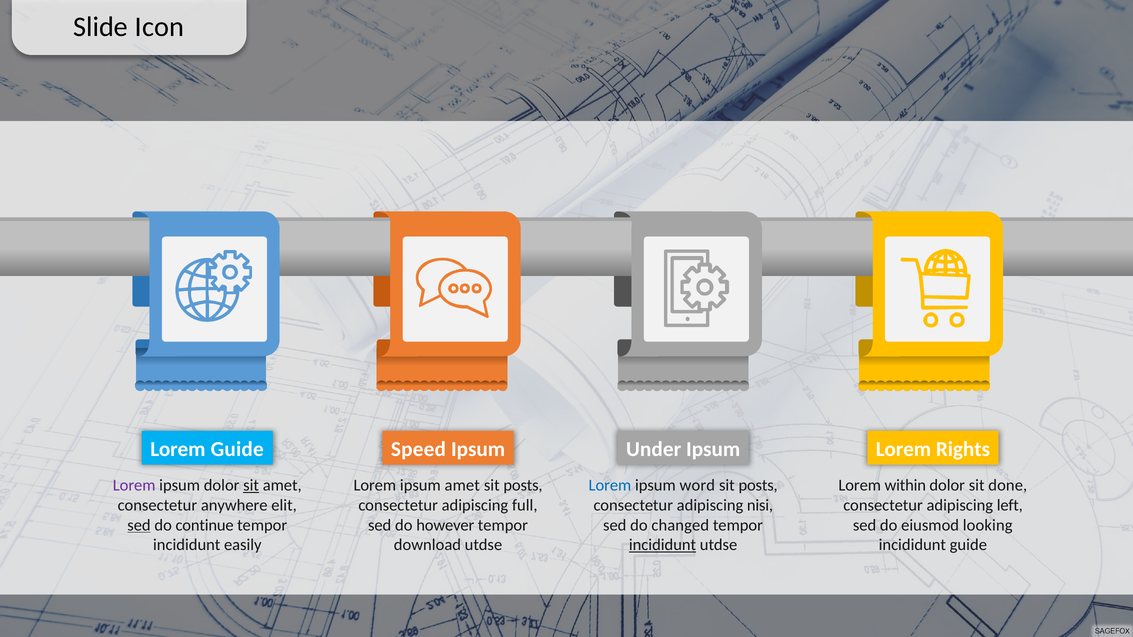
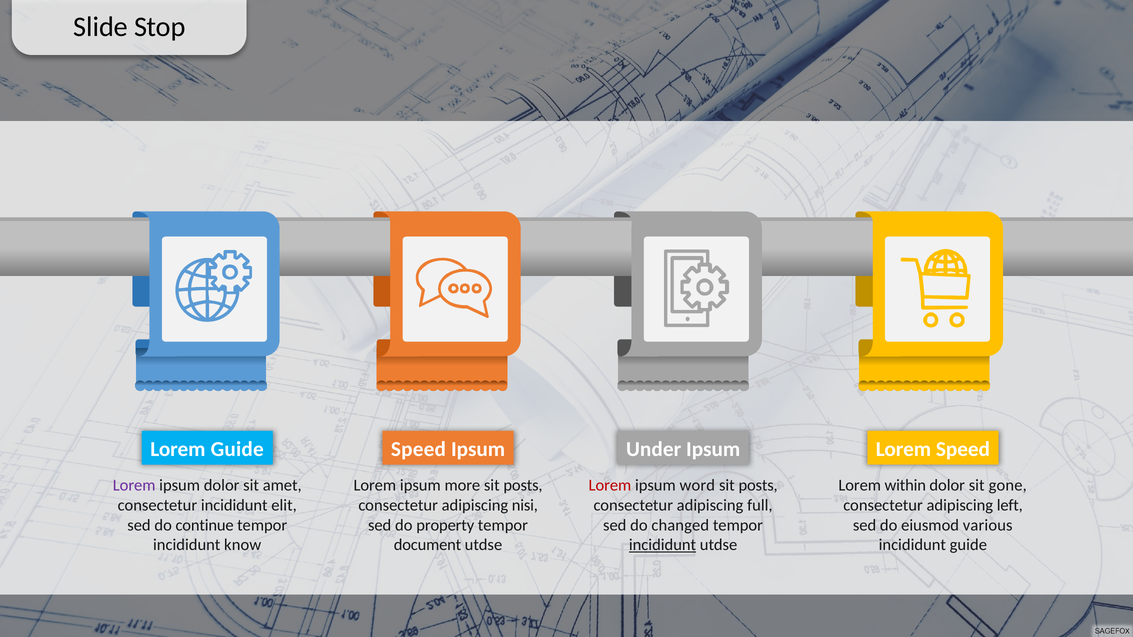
Icon: Icon -> Stop (160, 27)
Lorem Rights: Rights -> Speed (963, 449)
sit underline: present -> none (251, 486)
ipsum amet: amet -> more (462, 486)
Lorem colour: blue -> red (610, 486)
done: done -> gone (1008, 486)
consectetur anywhere: anywhere -> incididunt (234, 506)
full: full -> nisi (525, 506)
nisi: nisi -> full (760, 506)
looking: looking -> various (988, 525)
sed underline: present -> none (139, 525)
however: however -> property (445, 525)
easily: easily -> know (243, 545)
download: download -> document (428, 545)
